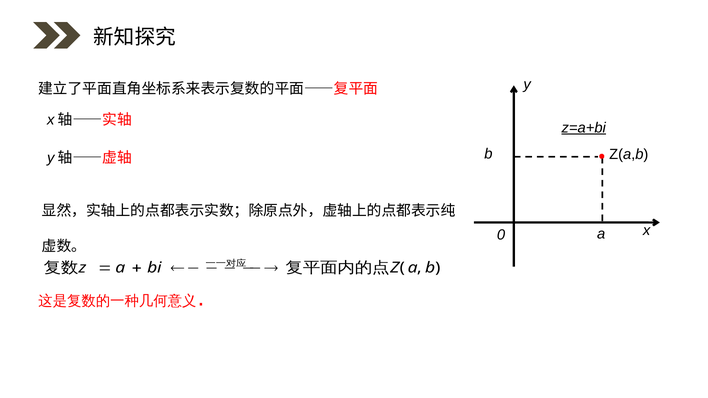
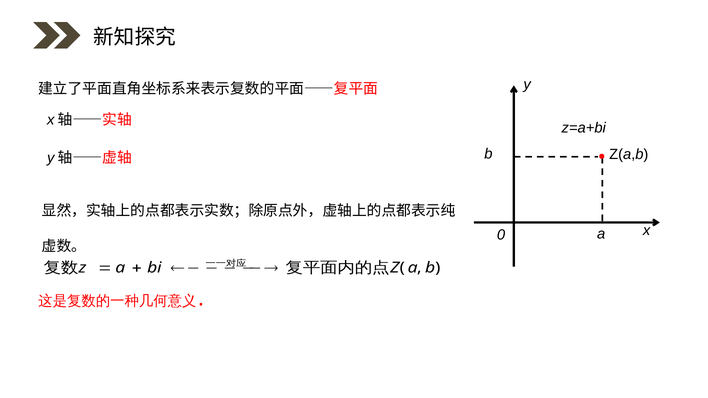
z=a+bi underline: present -> none (584, 128)
